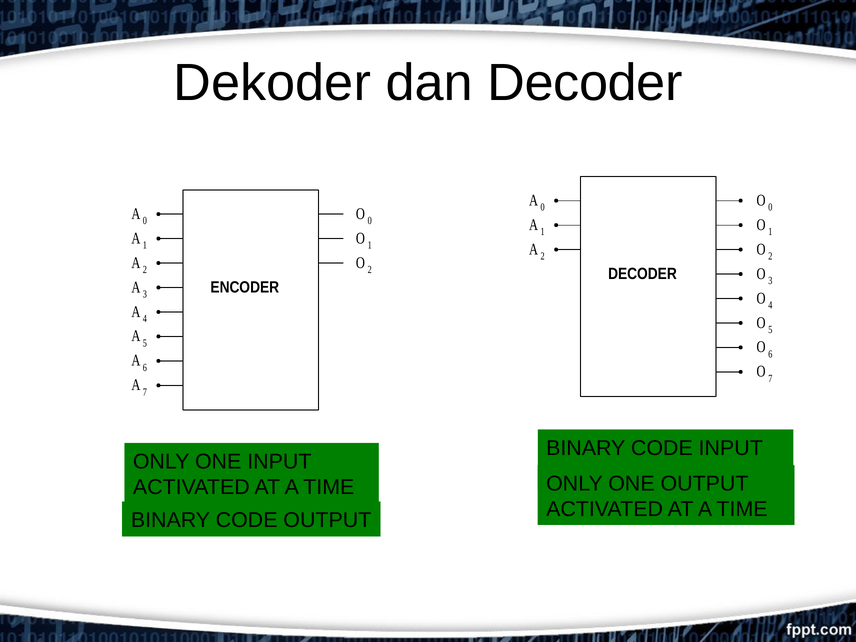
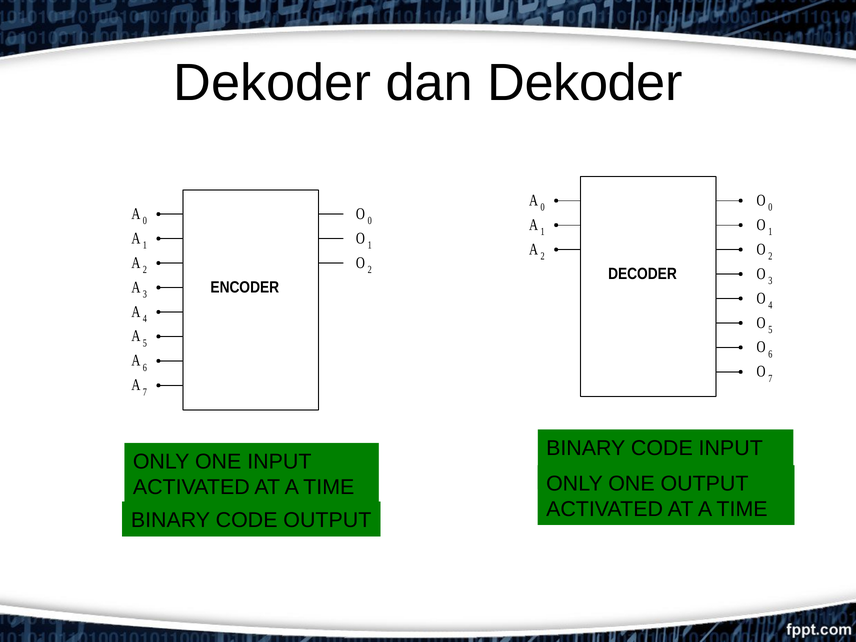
dan Decoder: Decoder -> Dekoder (585, 83)
